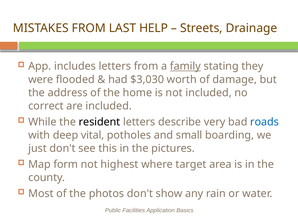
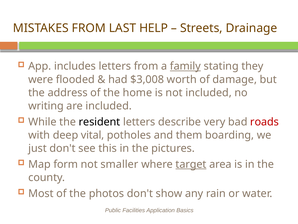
$3,030: $3,030 -> $3,008 (147, 79)
correct: correct -> writing (46, 106)
roads colour: blue -> red (265, 122)
small: small -> them (189, 135)
highest: highest -> smaller (119, 164)
target underline: none -> present (191, 164)
